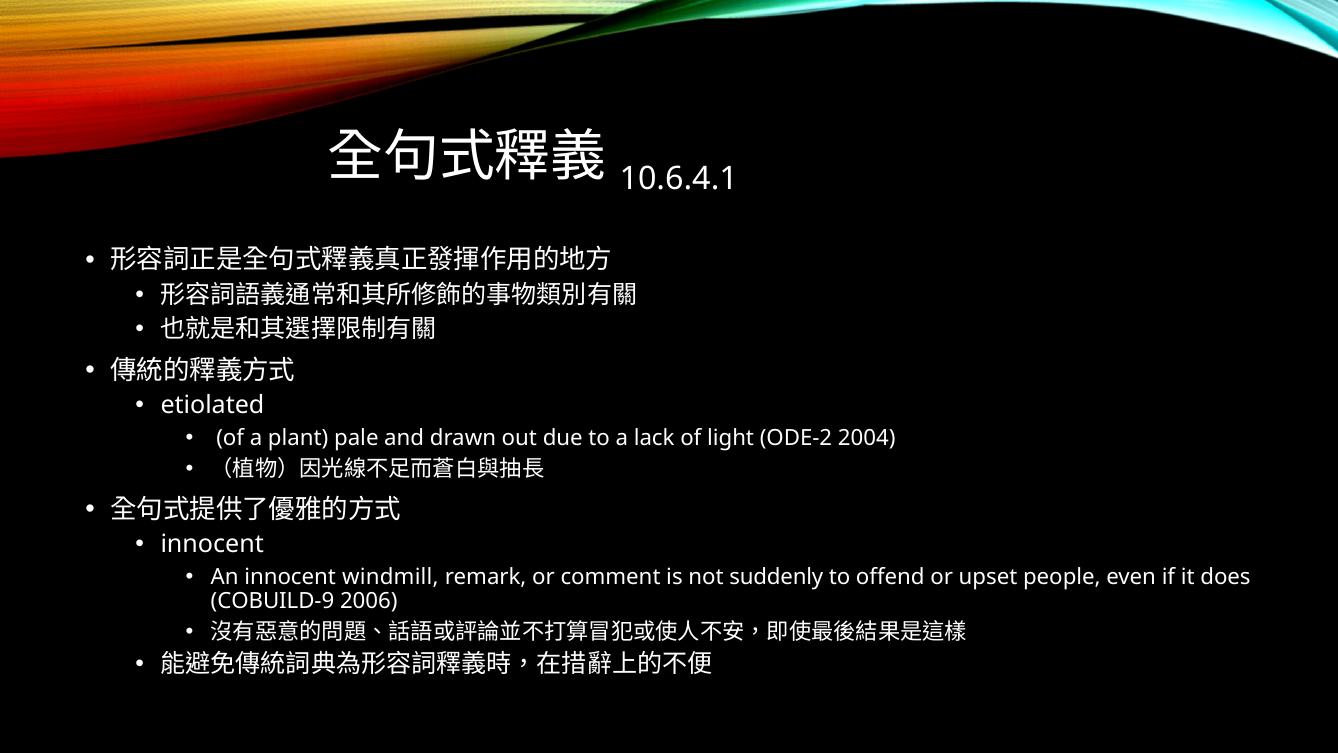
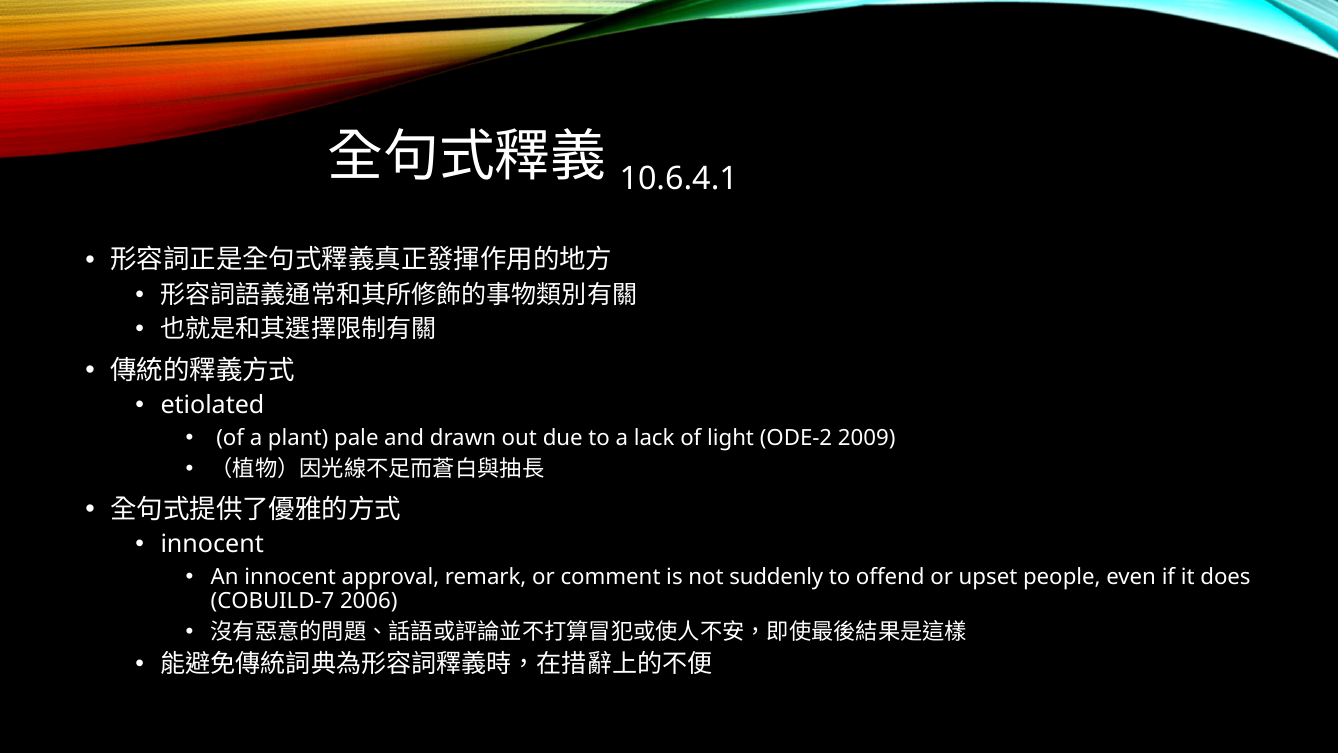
2004: 2004 -> 2009 (867, 438)
windmill: windmill -> approval (391, 577)
COBUILD-9: COBUILD-9 -> COBUILD-7 (273, 601)
